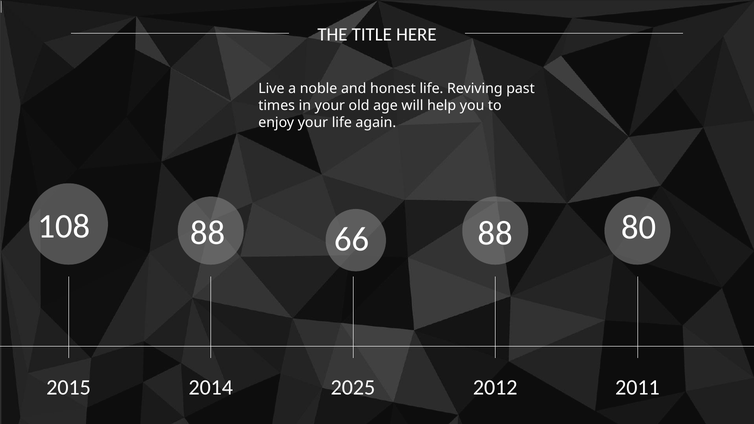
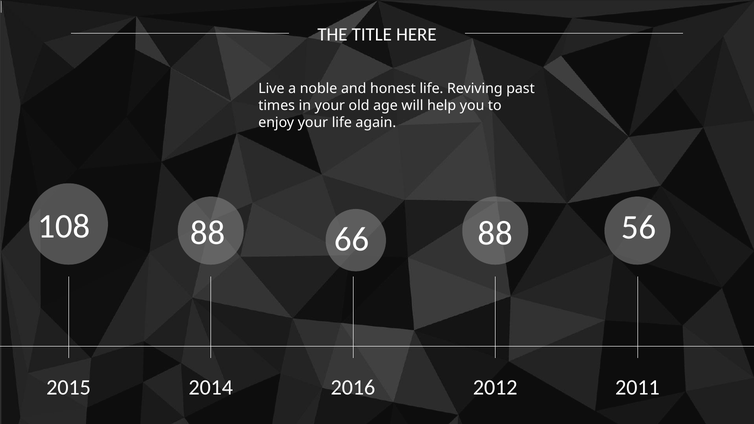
80: 80 -> 56 (639, 228)
2025: 2025 -> 2016 (353, 388)
